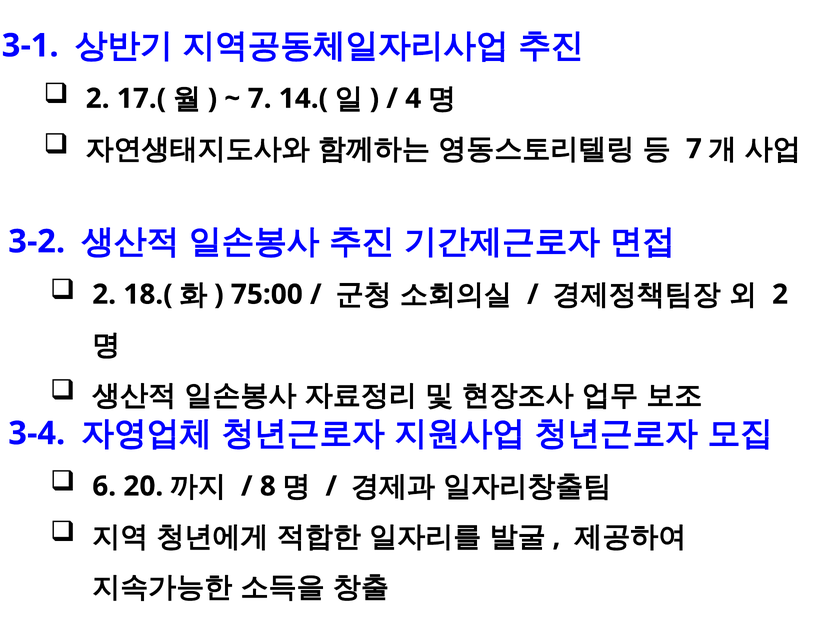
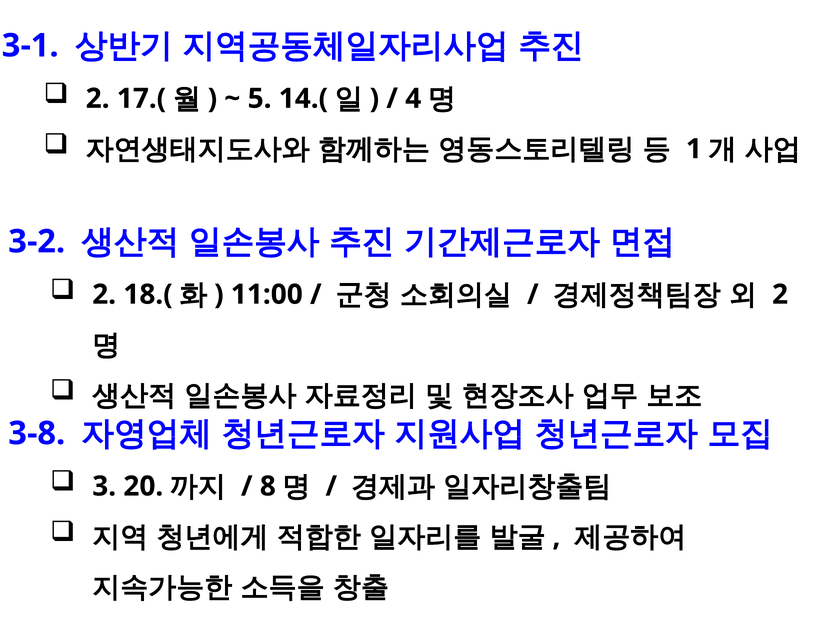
7: 7 -> 5 (260, 99)
7: 7 -> 1 (694, 149)
75:00: 75:00 -> 11:00 (267, 294)
3-4: 3-4 -> 3-8 (37, 433)
6: 6 -> 3 (104, 486)
